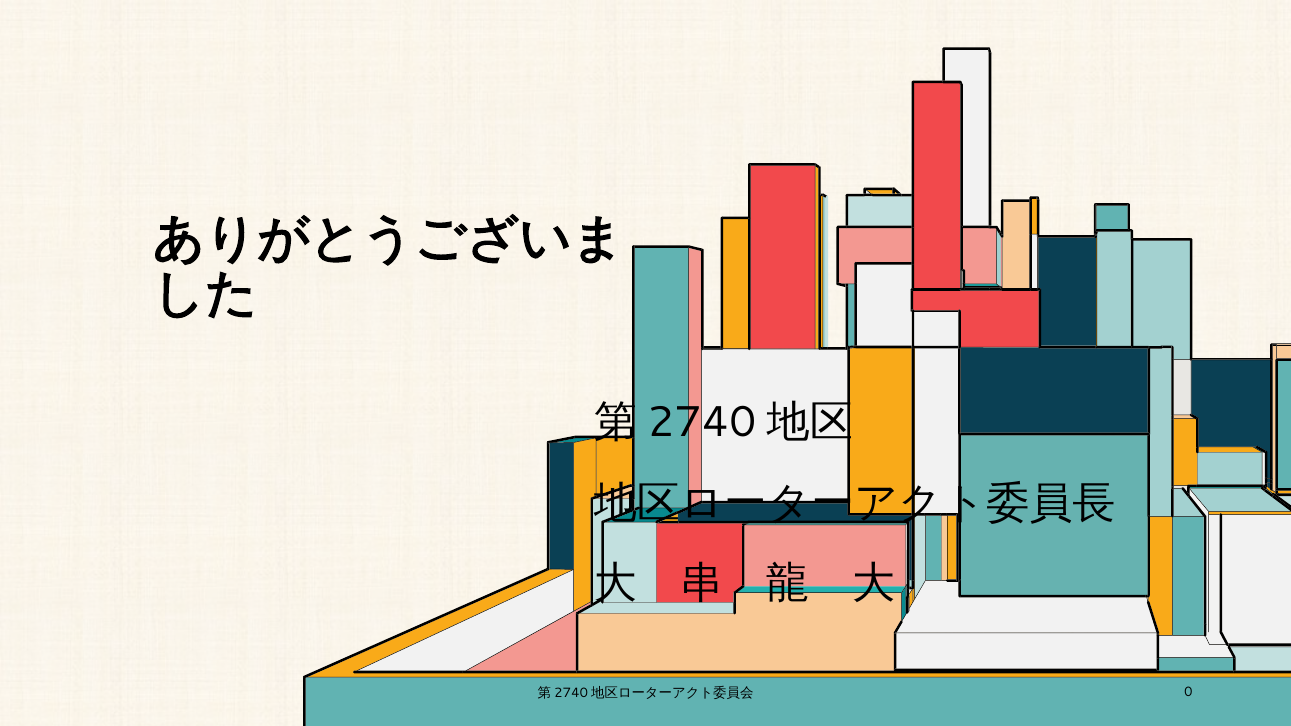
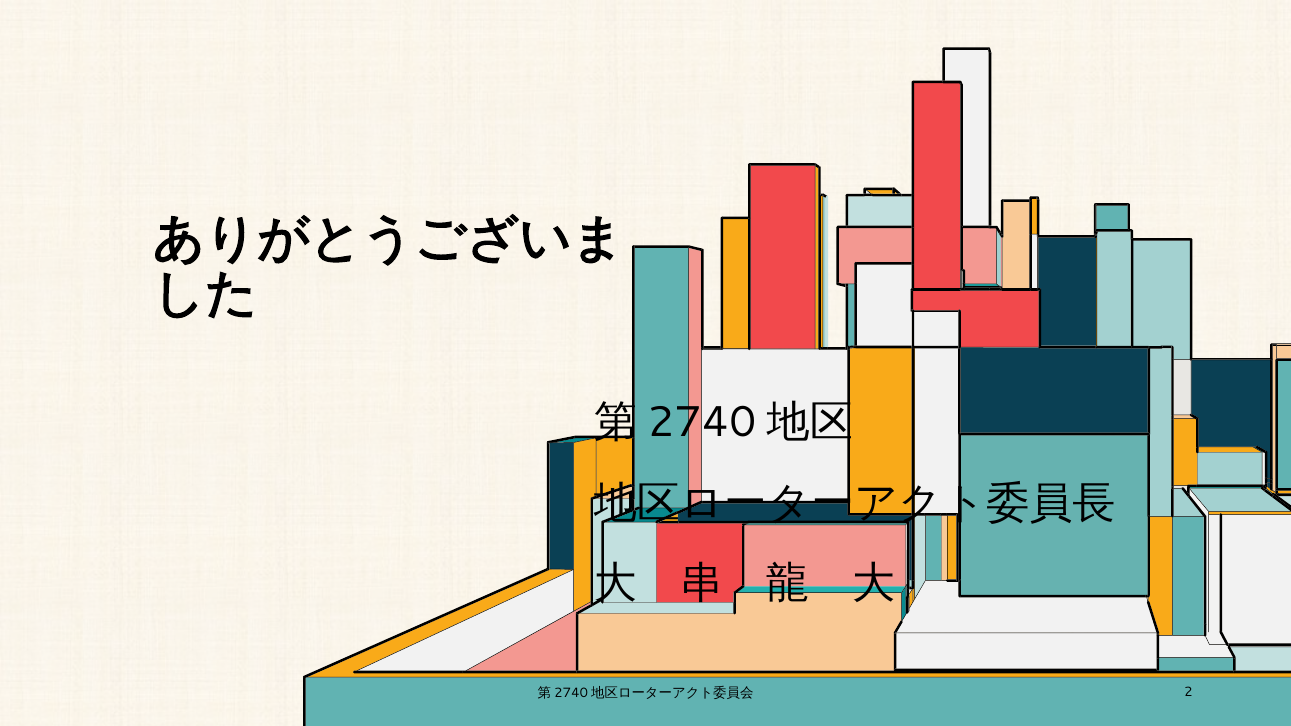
0: 0 -> 2 (1188, 692)
